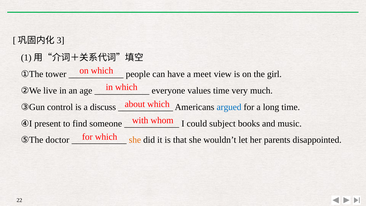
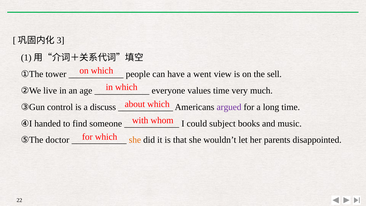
meet: meet -> went (202, 74)
girl: girl -> sell (274, 74)
argued colour: blue -> purple (229, 107)
present: present -> handed (48, 123)
